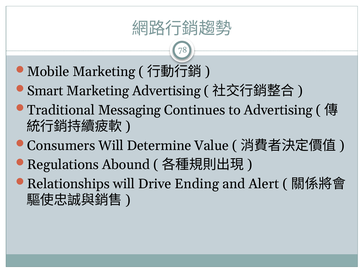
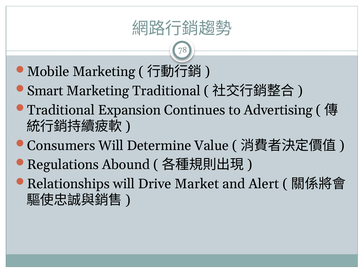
Marketing Advertising: Advertising -> Traditional (166, 91)
Messaging: Messaging -> Expansion (129, 110)
Ending: Ending -> Market (197, 184)
